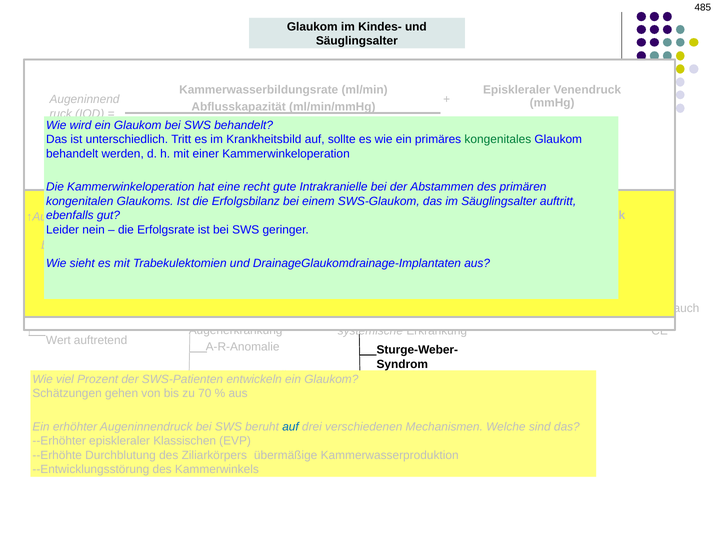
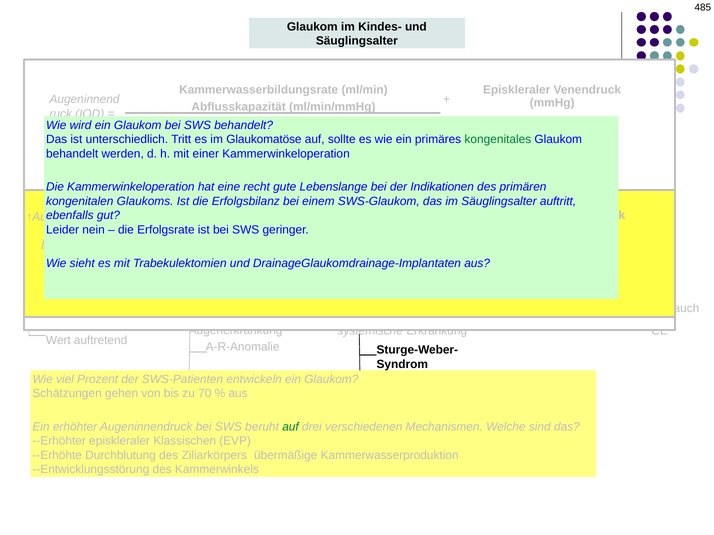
im Krankheitsbild: Krankheitsbild -> Glaukomatöse (264, 140)
Intrakranielle: Intrakranielle -> Lebenslange (334, 187)
Abstammen: Abstammen -> Indikationen (442, 187)
auf colour: blue -> green (291, 427)
